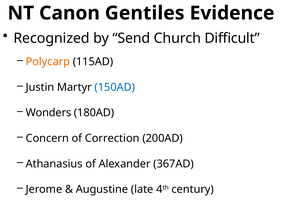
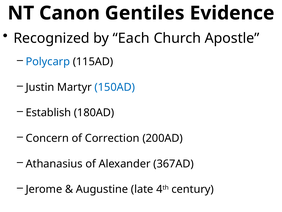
Send: Send -> Each (131, 38)
Difficult: Difficult -> Apostle (232, 38)
Polycarp colour: orange -> blue (48, 62)
Wonders: Wonders -> Establish (48, 112)
